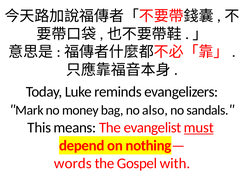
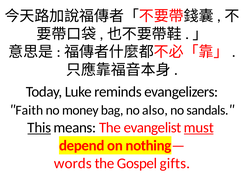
Mark: Mark -> Faith (29, 110)
This underline: none -> present (39, 128)
with: with -> gifts (175, 163)
